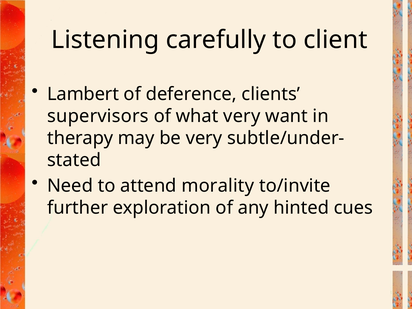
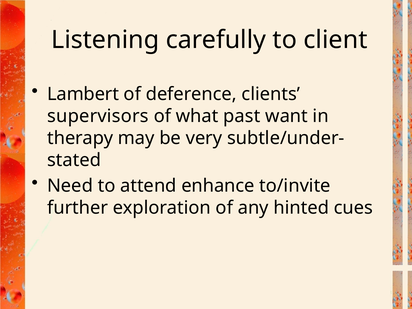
what very: very -> past (242, 116)
morality: morality -> enhance (218, 186)
